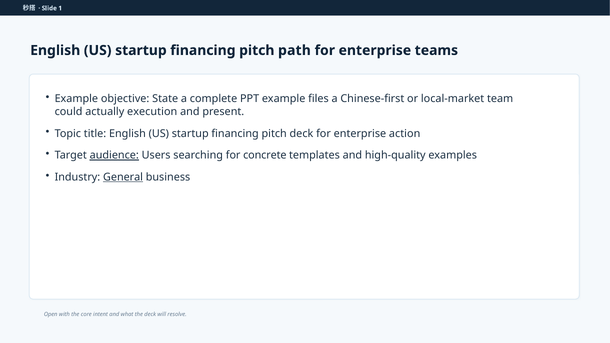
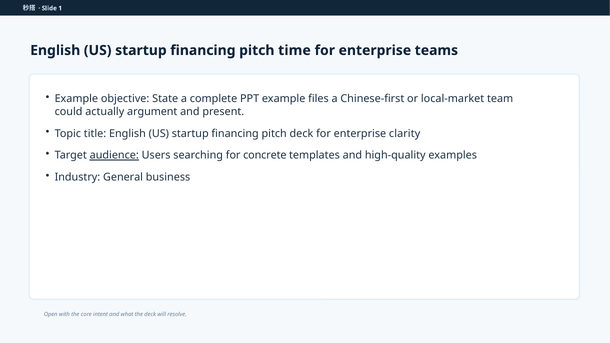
path: path -> time (294, 50)
execution: execution -> argument (152, 112)
action: action -> clarity (405, 134)
General underline: present -> none (123, 177)
